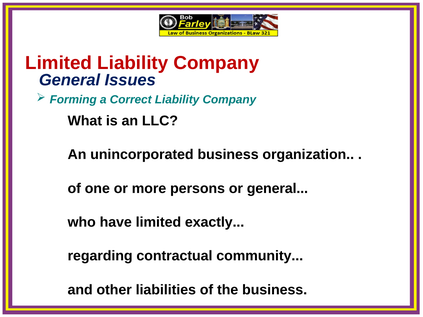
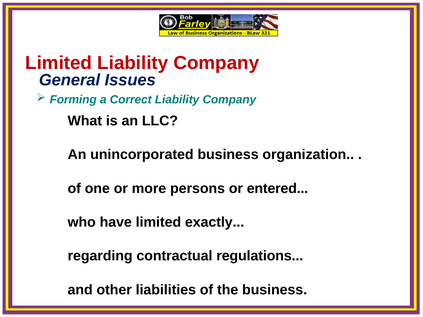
or general: general -> entered (277, 189)
community: community -> regulations (260, 256)
